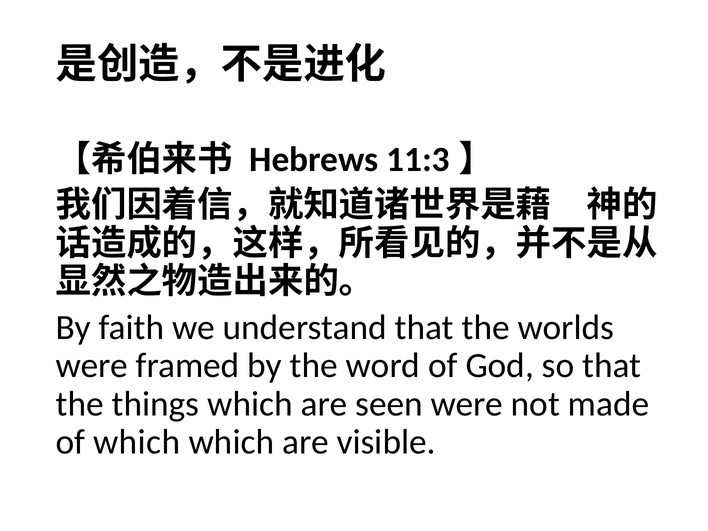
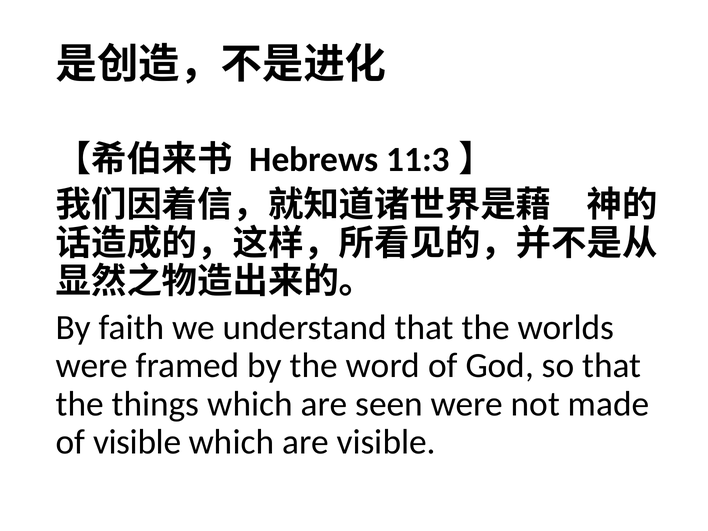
of which: which -> visible (137, 442)
